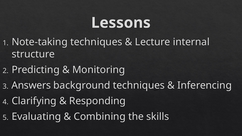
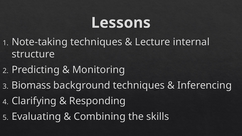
Answers: Answers -> Biomass (31, 85)
